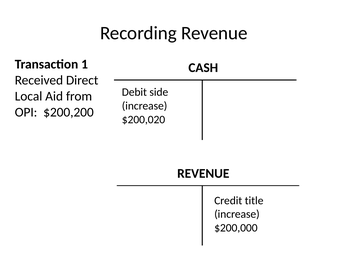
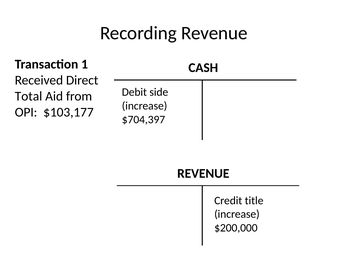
Local: Local -> Total (29, 96)
$200,200: $200,200 -> $103,177 (68, 112)
$200,020: $200,020 -> $704,397 (143, 119)
